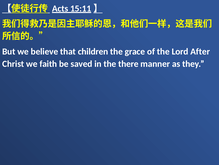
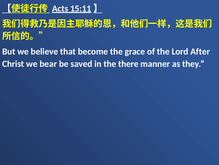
children: children -> become (93, 51)
faith: faith -> bear (48, 64)
